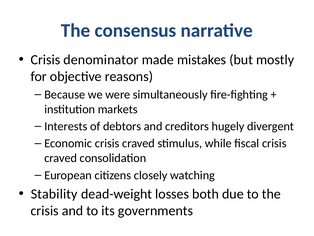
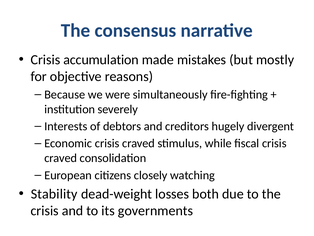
denominator: denominator -> accumulation (101, 60)
markets: markets -> severely (118, 109)
